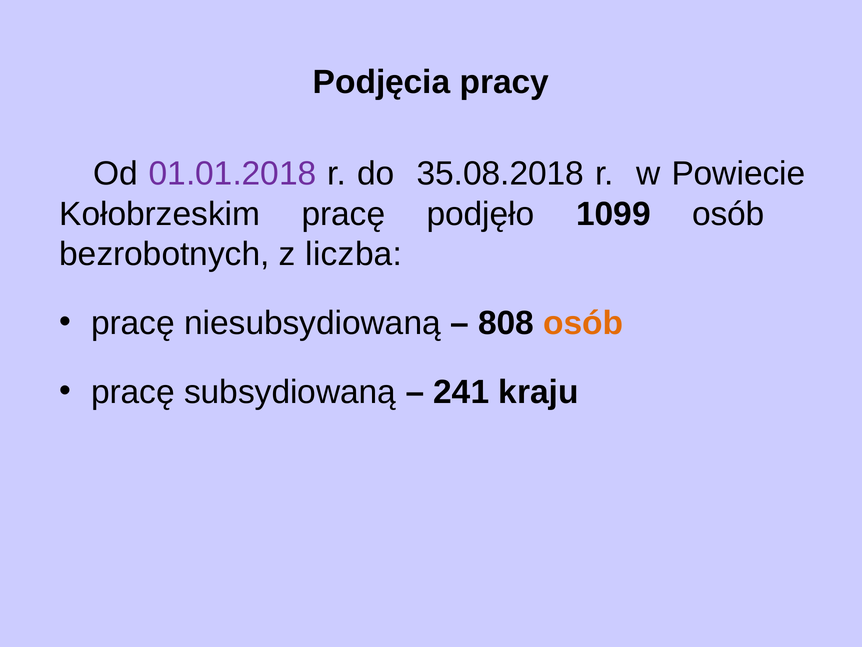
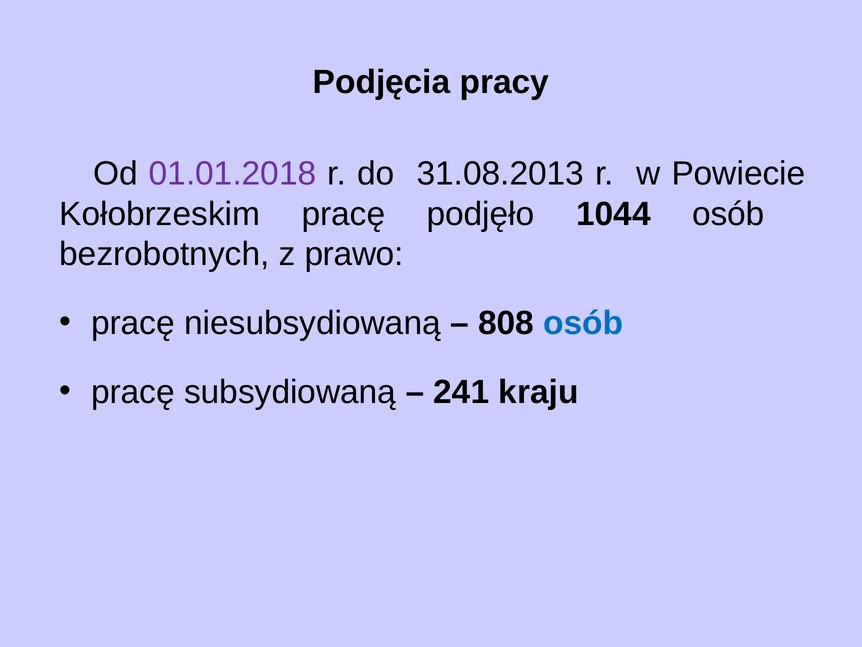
35.08.2018: 35.08.2018 -> 31.08.2013 (500, 174)
1099: 1099 -> 1044 (613, 214)
liczba: liczba -> prawo (354, 254)
osób colour: orange -> blue (583, 323)
